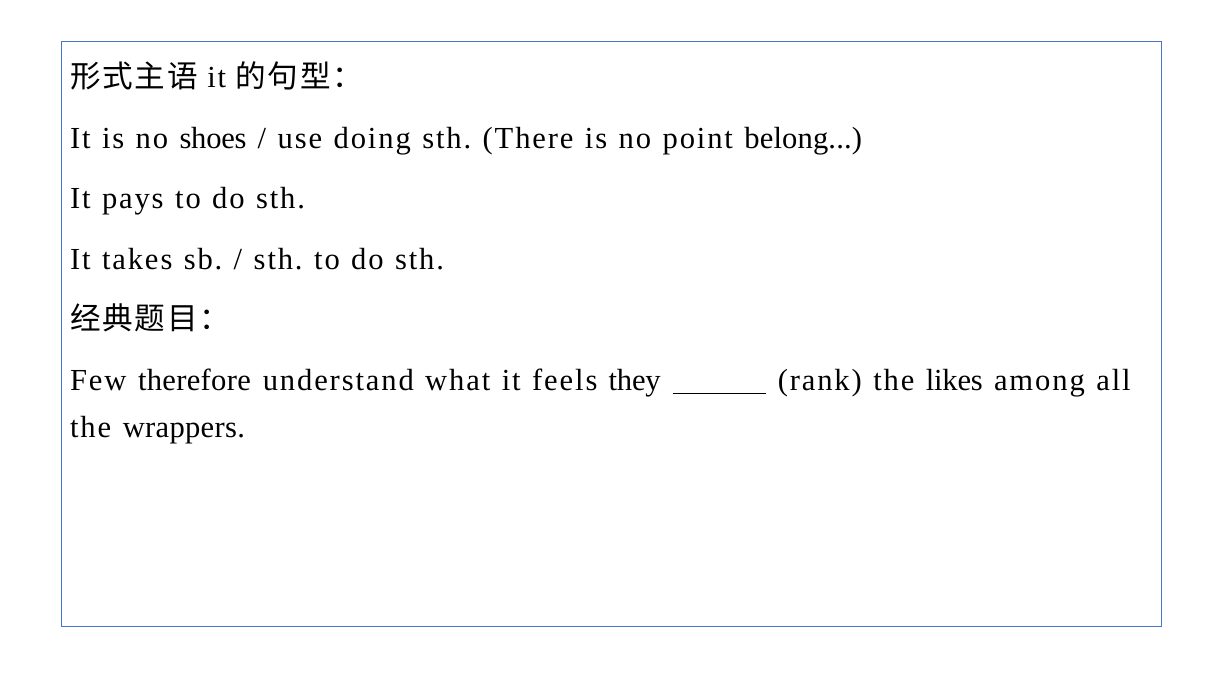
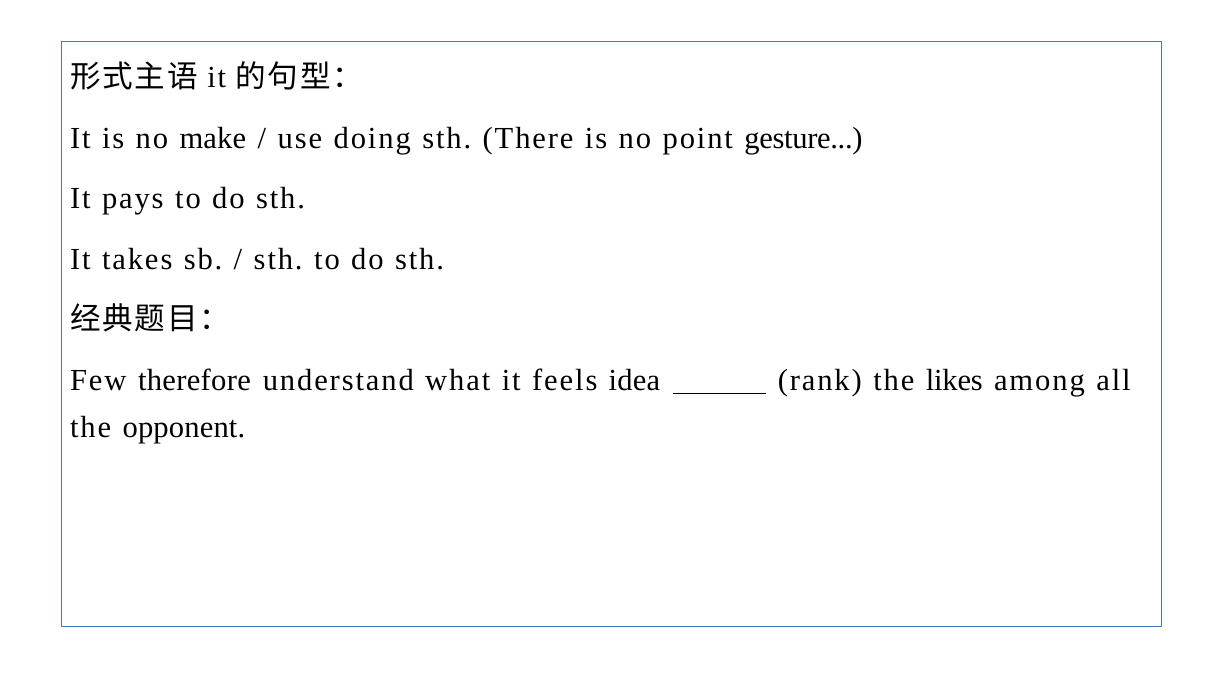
shoes: shoes -> make (213, 138)
belong: belong -> gesture (803, 138)
they: they -> idea (634, 380)
wrappers: wrappers -> opponent (184, 428)
